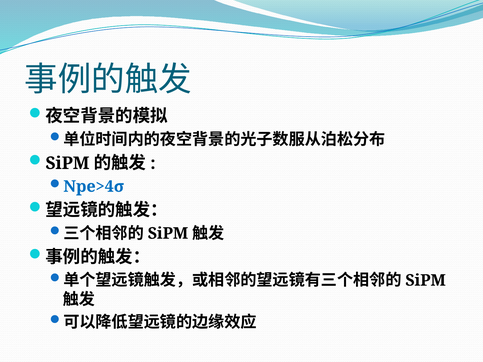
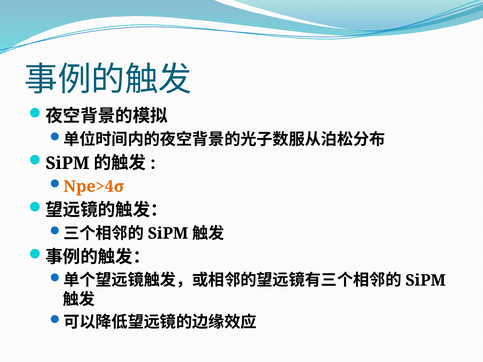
Npe>4σ colour: blue -> orange (94, 187)
